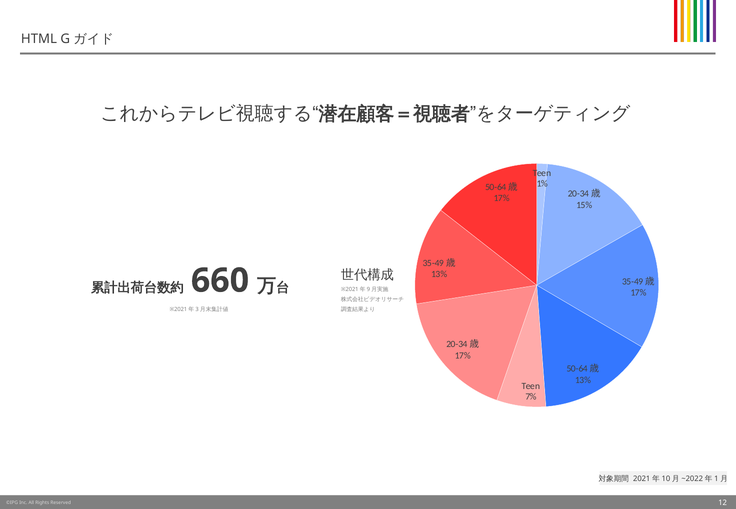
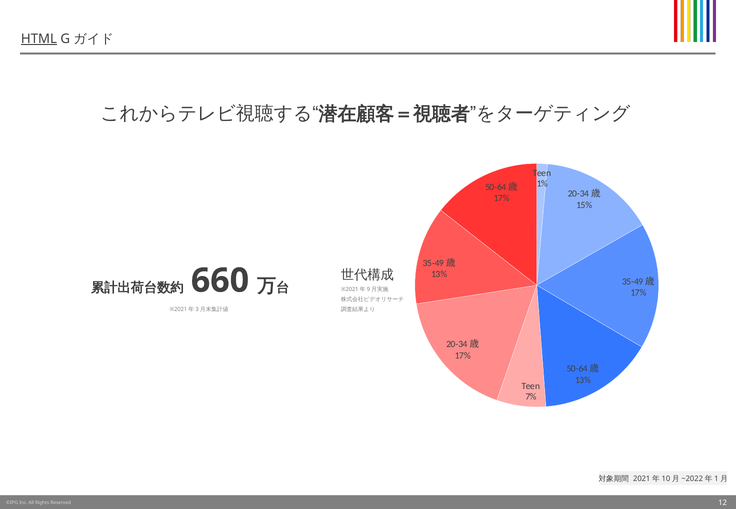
HTML underline: none -> present (39, 39)
